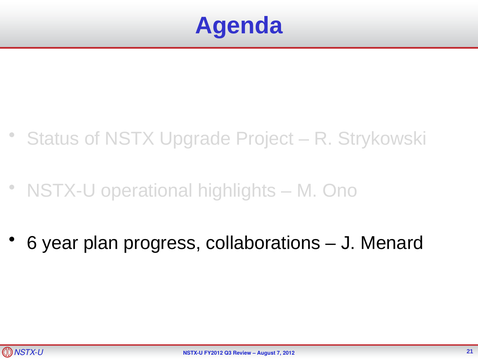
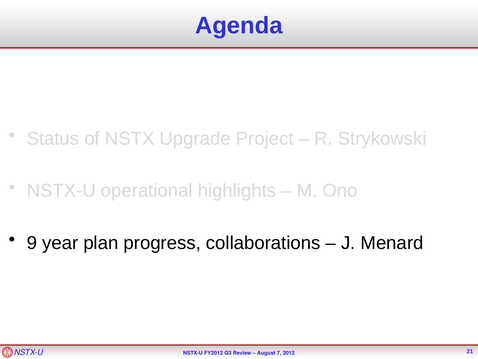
6: 6 -> 9 (32, 243)
